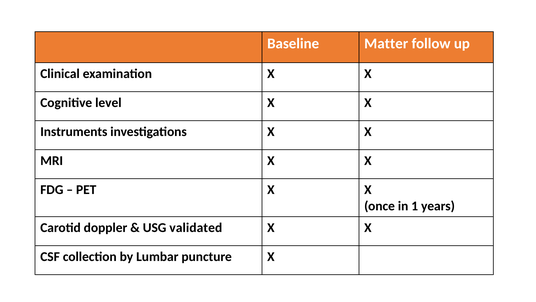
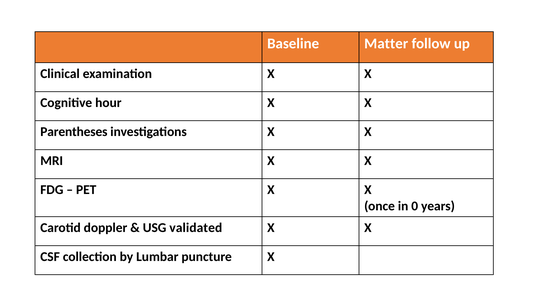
level: level -> hour (108, 103)
Instruments: Instruments -> Parentheses (74, 131)
1: 1 -> 0 (415, 206)
